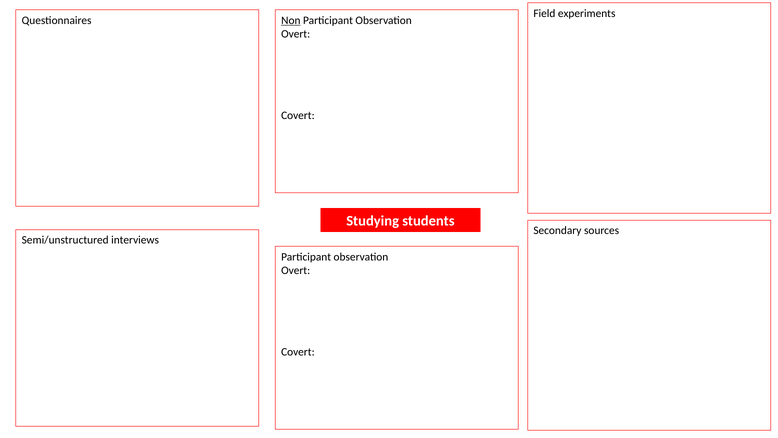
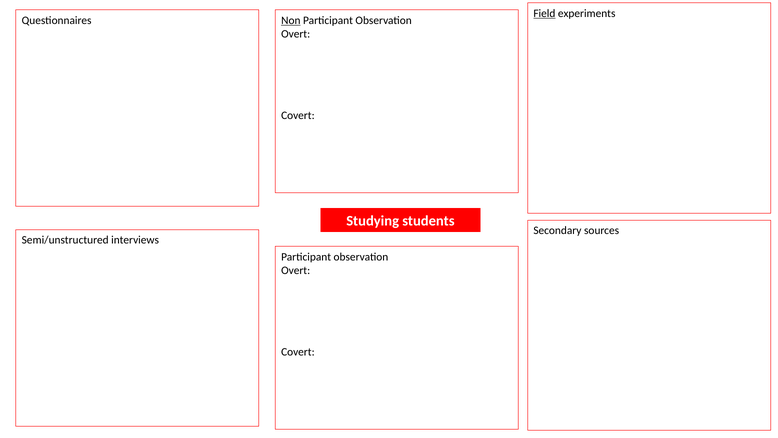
Field underline: none -> present (544, 13)
